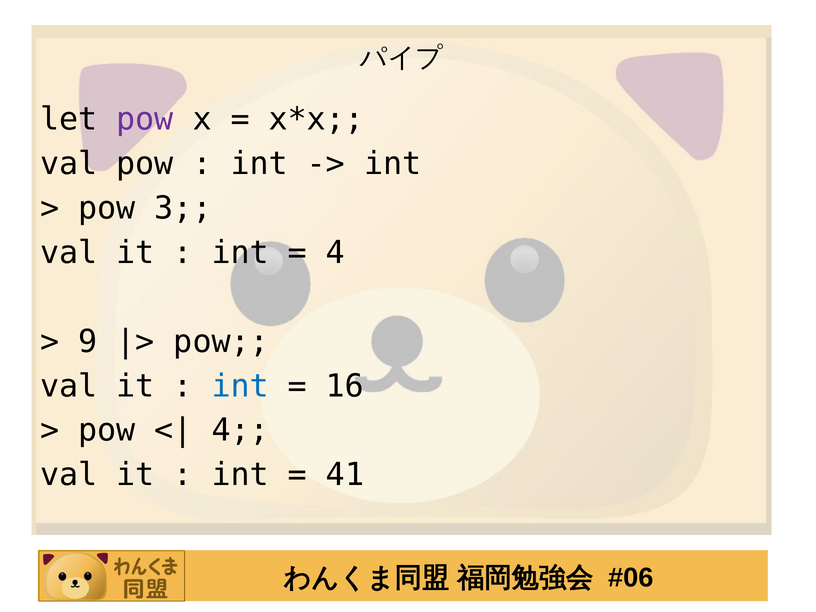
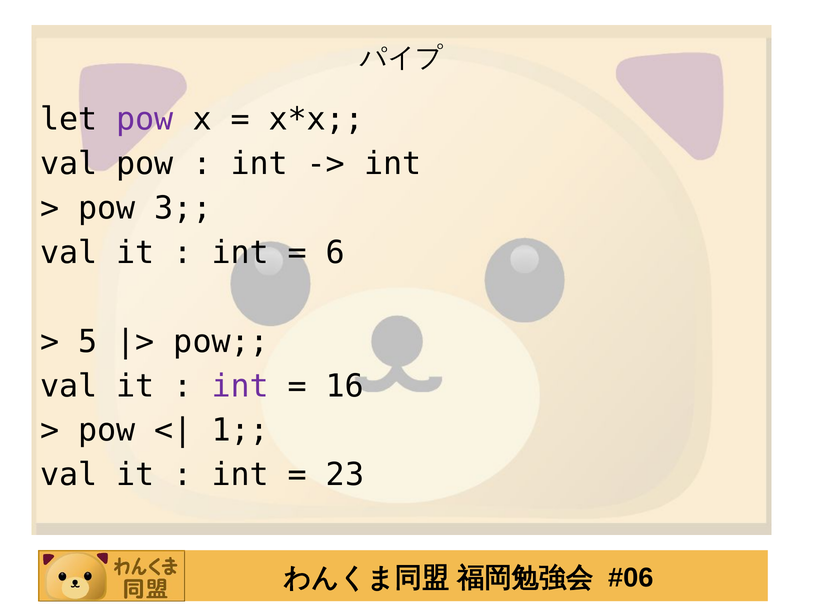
4: 4 -> 6 (335, 253)
9: 9 -> 5 (88, 342)
int colour: blue -> purple (240, 386)
4: 4 -> 1 (240, 431)
41: 41 -> 23 (345, 475)
